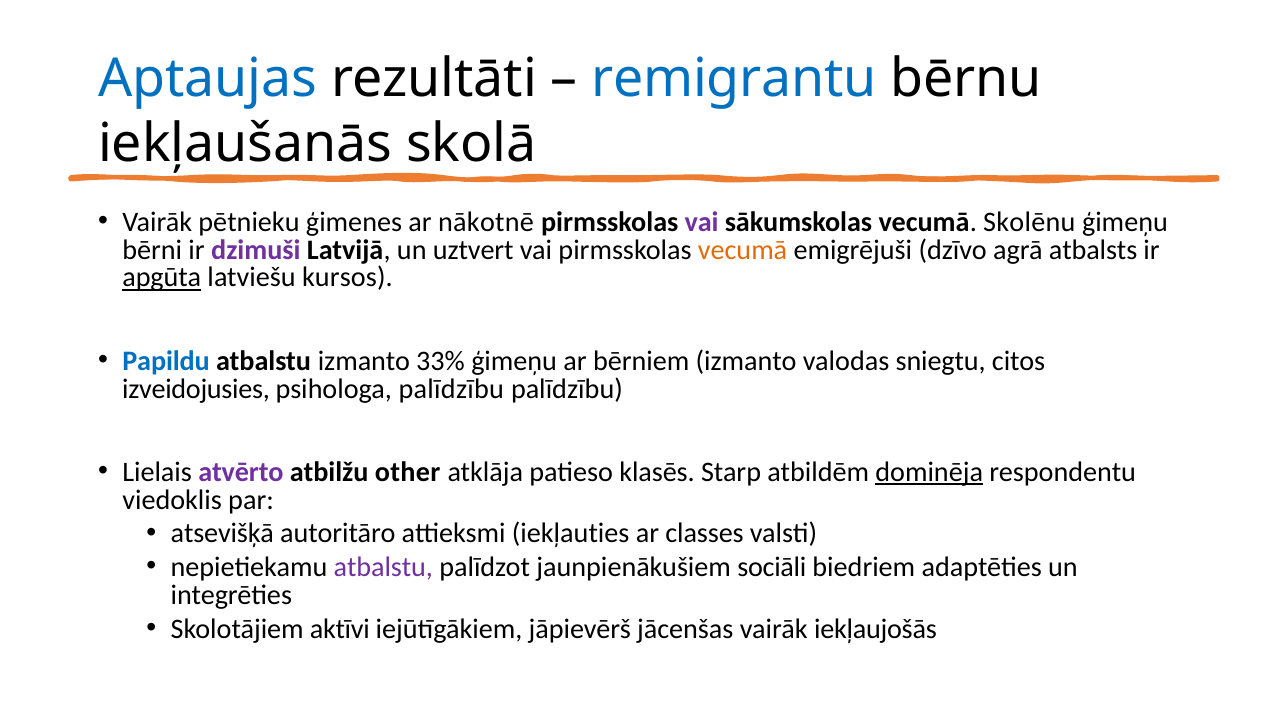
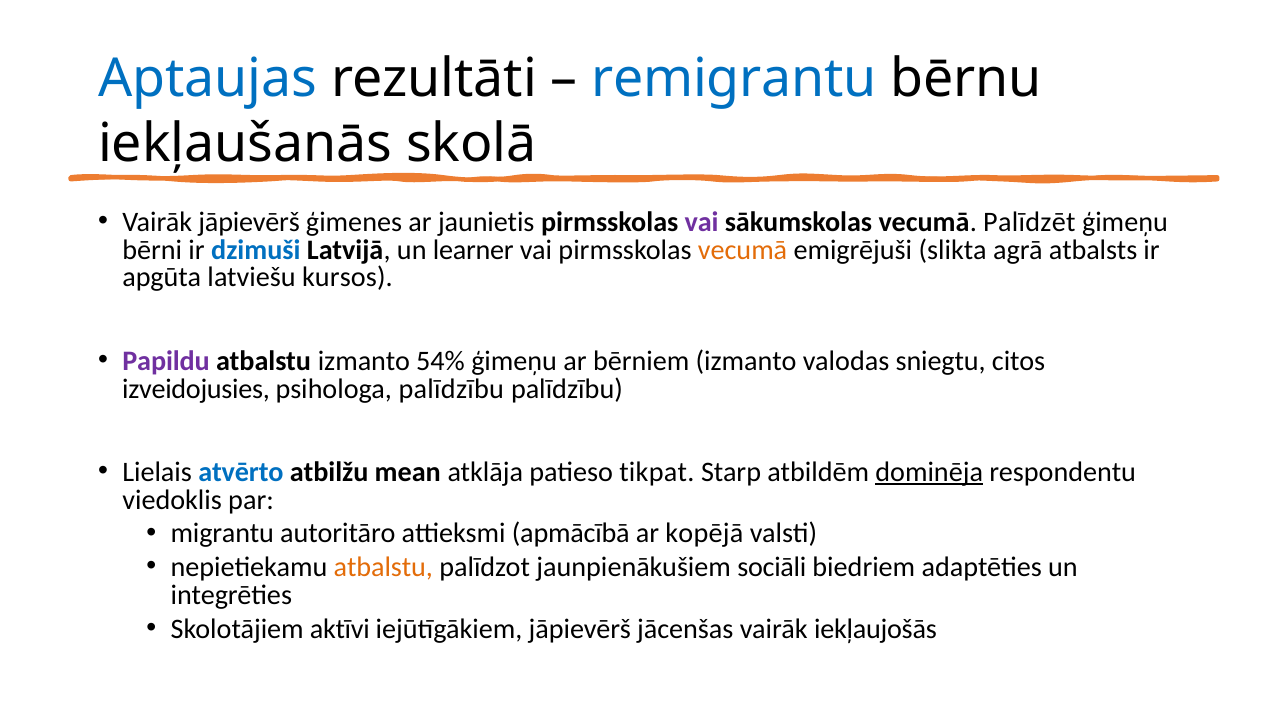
Vairāk pētnieku: pētnieku -> jāpievērš (249, 222)
nākotnē: nākotnē -> jaunietis (486, 222)
Skolēnu: Skolēnu -> Palīdzēt (1029, 222)
dzimuši colour: purple -> blue (256, 250)
uztvert: uztvert -> learner (473, 250)
dzīvo: dzīvo -> slikta (953, 250)
apgūta underline: present -> none (162, 277)
Papildu colour: blue -> purple (166, 361)
33%: 33% -> 54% (440, 361)
atvērto colour: purple -> blue (241, 471)
other: other -> mean (408, 471)
klasēs: klasēs -> tikpat (657, 471)
atsevišķā: atsevišķā -> migrantu (222, 533)
iekļauties: iekļauties -> apmācībā (571, 533)
classes: classes -> kopējā (704, 533)
atbalstu colour: purple -> orange (383, 567)
